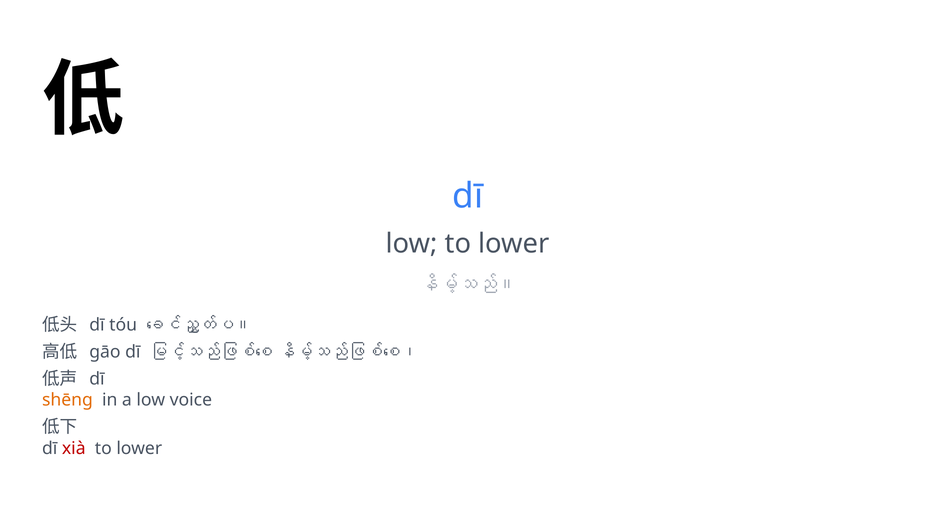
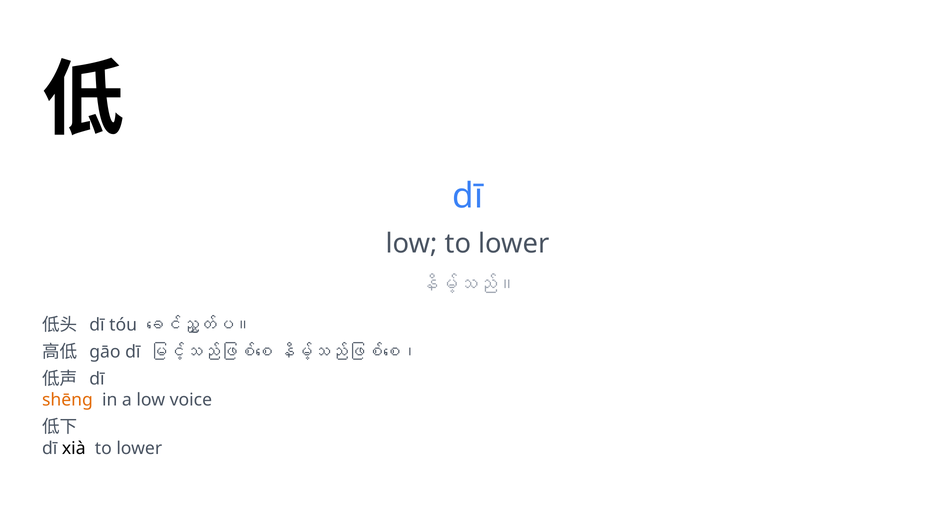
xià colour: red -> black (74, 448)
